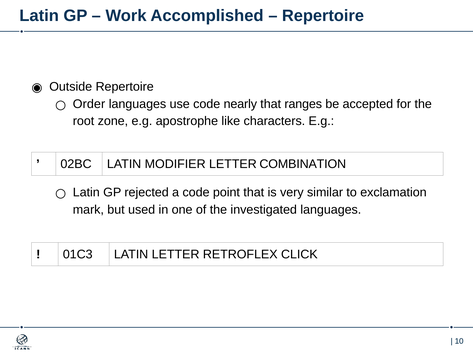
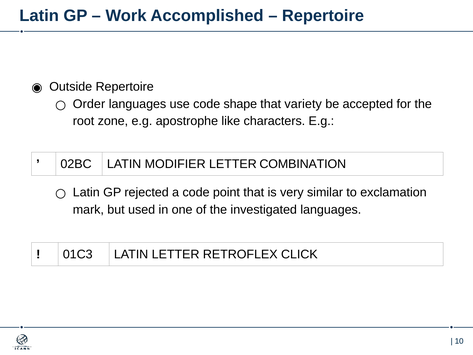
nearly: nearly -> shape (240, 104)
ranges: ranges -> variety (303, 104)
